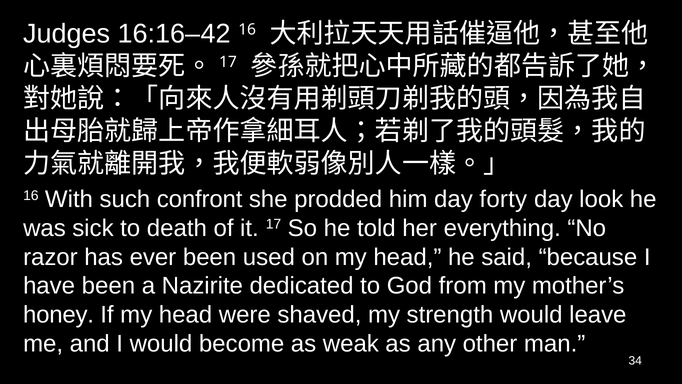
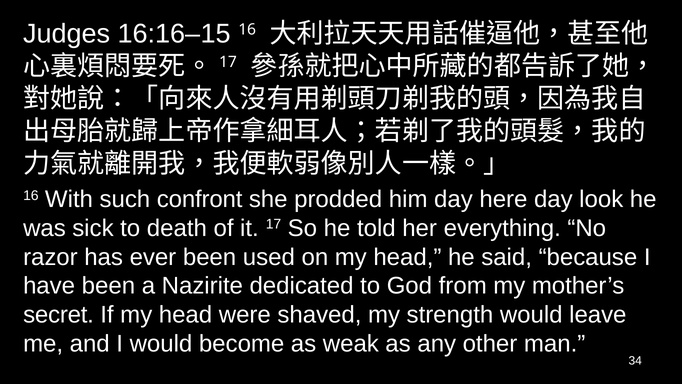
16:16–42: 16:16–42 -> 16:16–15 (174, 34)
forty: forty -> here (503, 199)
honey: honey -> secret (59, 315)
